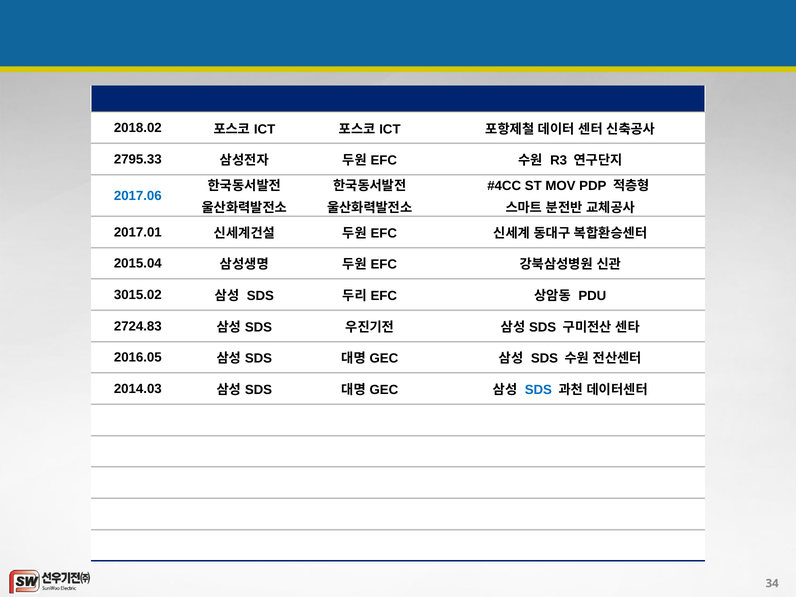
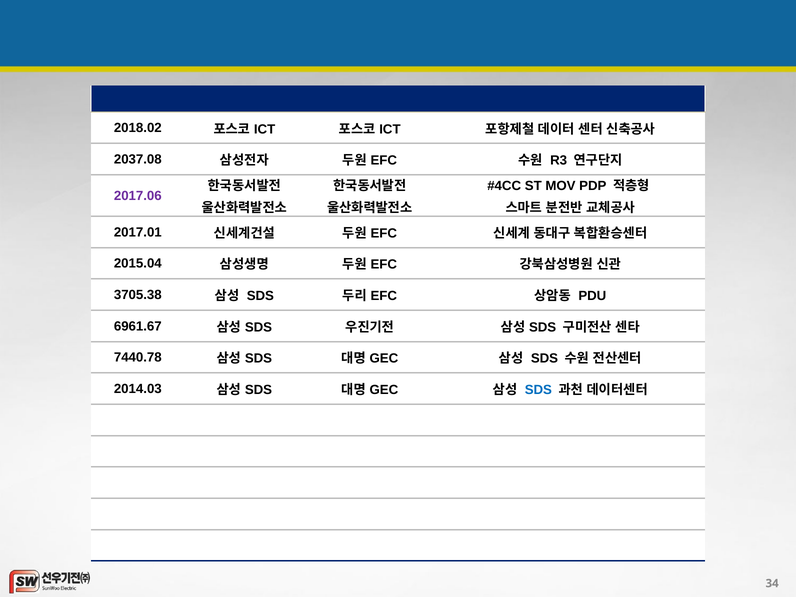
2795.33: 2795.33 -> 2037.08 (138, 159)
2017.06 colour: blue -> purple (138, 196)
3015.02: 3015.02 -> 3705.38 (138, 295)
2724.83: 2724.83 -> 6961.67 (138, 326)
2016.05: 2016.05 -> 7440.78 (138, 357)
